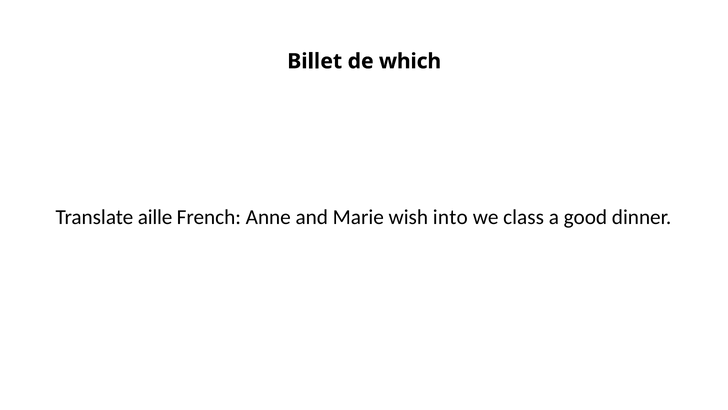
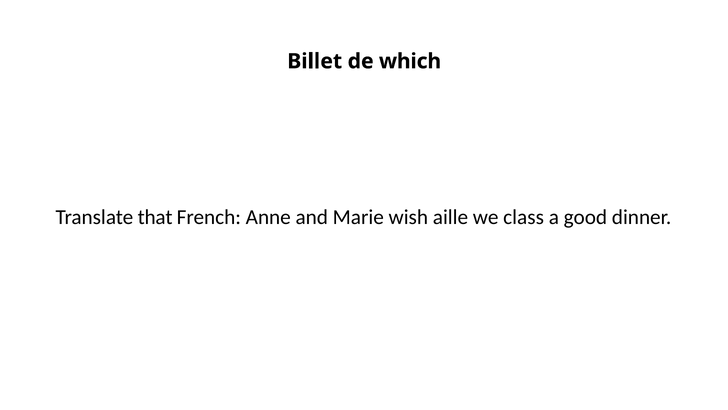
aille: aille -> that (155, 217)
into: into -> aille (450, 217)
